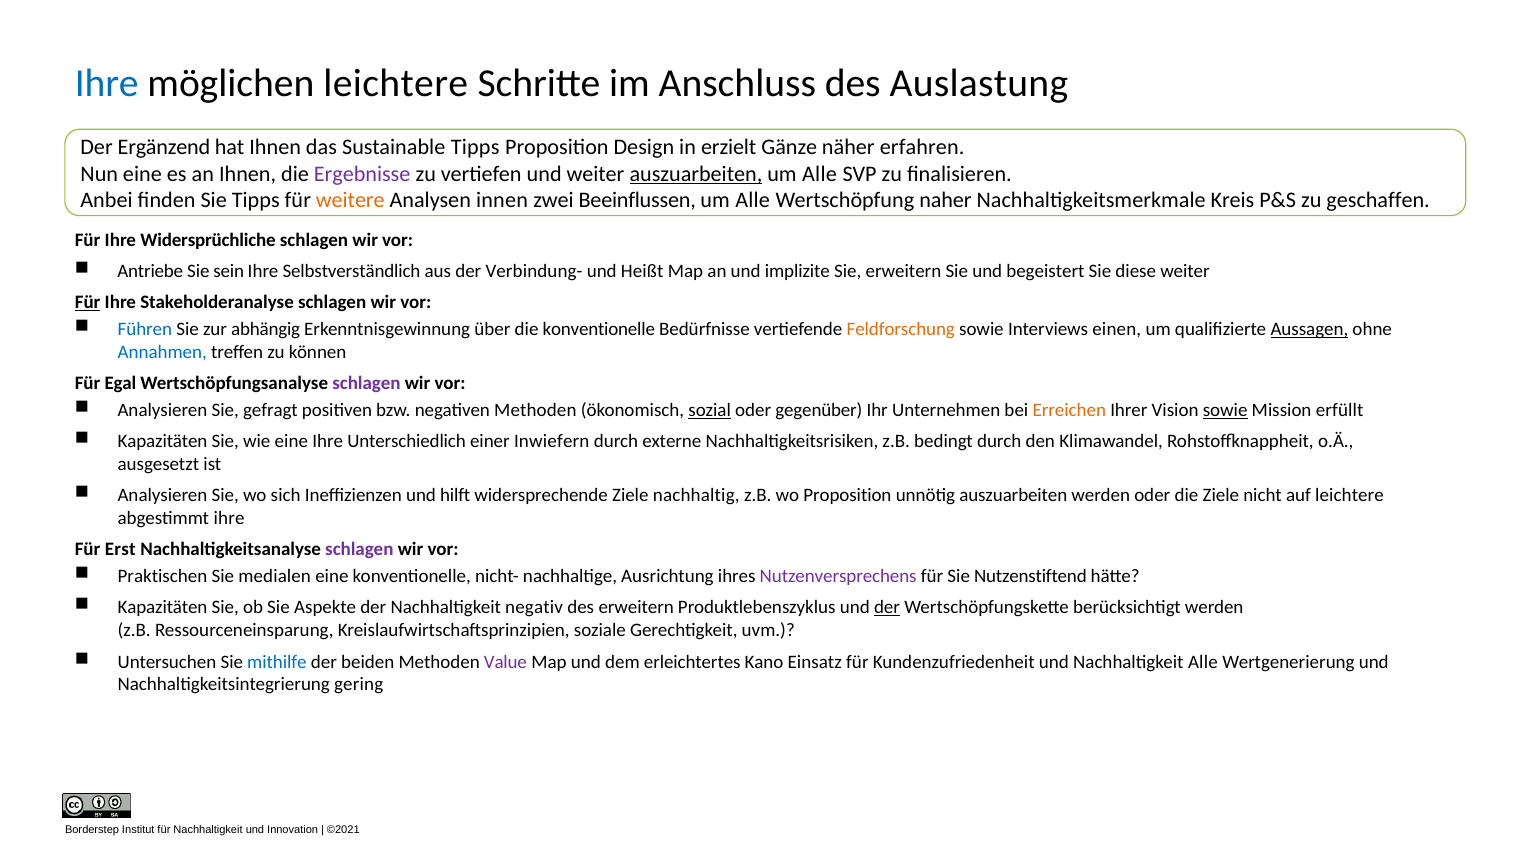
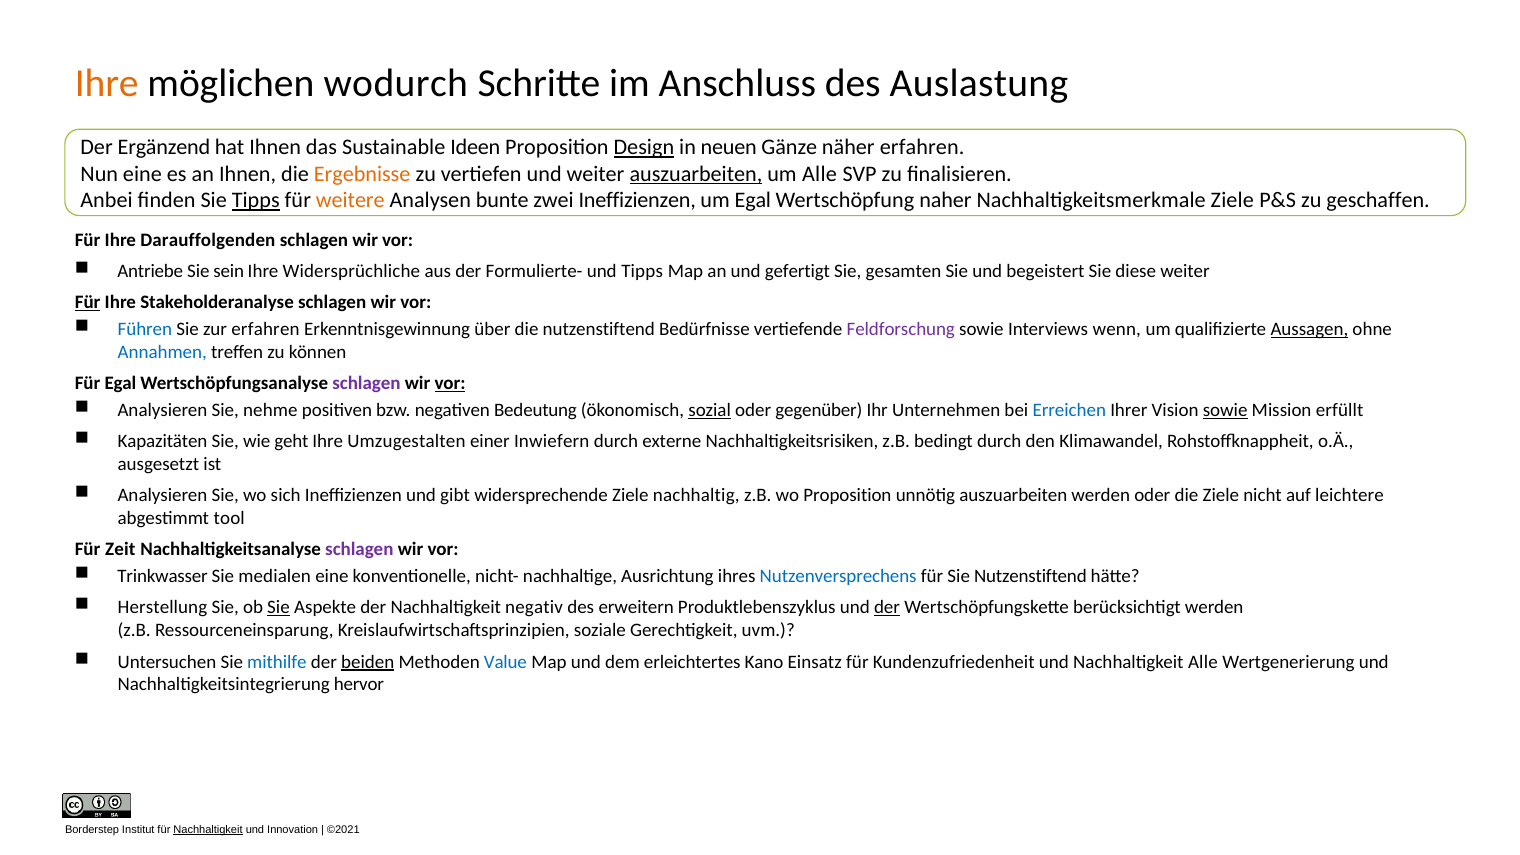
Ihre colour: blue -> orange (107, 83)
möglichen leichtere: leichtere -> wodurch (396, 83)
Sustainable Tipps: Tipps -> Ideen (475, 147)
Design underline: none -> present (644, 147)
erzielt: erzielt -> neuen (729, 147)
Ergebnisse colour: purple -> orange (362, 174)
Tipps underline: none -> present (256, 201)
innen: innen -> bunte (502, 201)
zwei Beeinflussen: Beeinflussen -> Ineffizienzen (637, 201)
Alle: Alle -> Egal (753, 201)
Nachhaltigkeitsmerkmale Kreis: Kreis -> Ziele (1232, 201)
Widersprüchliche: Widersprüchliche -> Darauffolgenden (208, 240)
Selbstverständlich: Selbstverständlich -> Widersprüchliche (351, 271)
Verbindung-: Verbindung- -> Formulierte- (534, 271)
und Heißt: Heißt -> Tipps (642, 271)
implizite: implizite -> gefertigt (797, 271)
Sie erweitern: erweitern -> gesamten (903, 271)
zur abhängig: abhängig -> erfahren (265, 329)
die konventionelle: konventionelle -> nutzenstiftend (599, 329)
Feldforschung colour: orange -> purple (901, 329)
einen: einen -> wenn (1117, 329)
vor underline: none -> present (450, 383)
gefragt: gefragt -> nehme (270, 410)
negativen Methoden: Methoden -> Bedeutung (536, 410)
Erreichen colour: orange -> blue (1069, 410)
wie eine: eine -> geht (292, 441)
Unterschiedlich: Unterschiedlich -> Umzugestalten (406, 441)
hilft: hilft -> gibt (455, 495)
abgestimmt ihre: ihre -> tool (229, 518)
Erst: Erst -> Zeit (120, 550)
Praktischen: Praktischen -> Trinkwasser (163, 576)
Nutzenversprechens colour: purple -> blue (838, 576)
Kapazitäten: Kapazitäten -> Herstellung (162, 608)
Sie underline: none -> present (279, 608)
beiden underline: none -> present (368, 662)
Value colour: purple -> blue (505, 662)
gering: gering -> hervor (359, 685)
Nachhaltigkeit underline: none -> present (208, 830)
